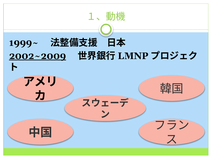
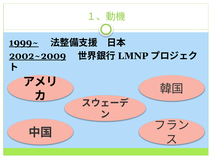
1999~ underline: none -> present (24, 43)
